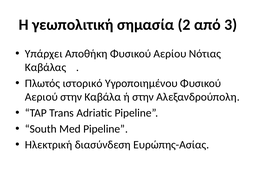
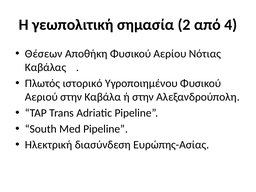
3: 3 -> 4 (231, 25)
Υπάρχει: Υπάρχει -> Θέσεων (44, 54)
